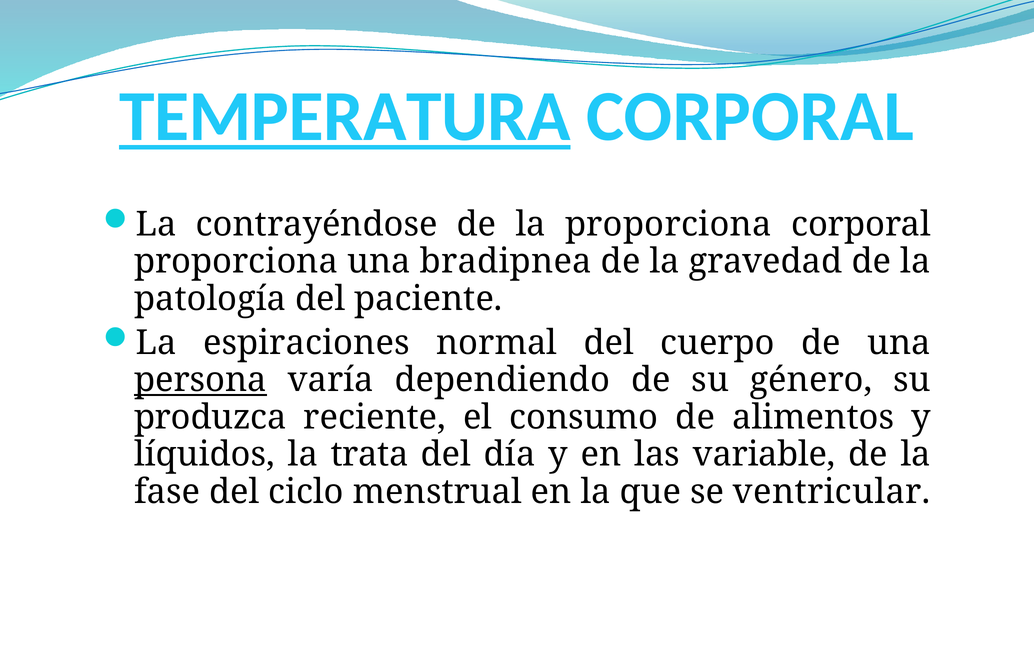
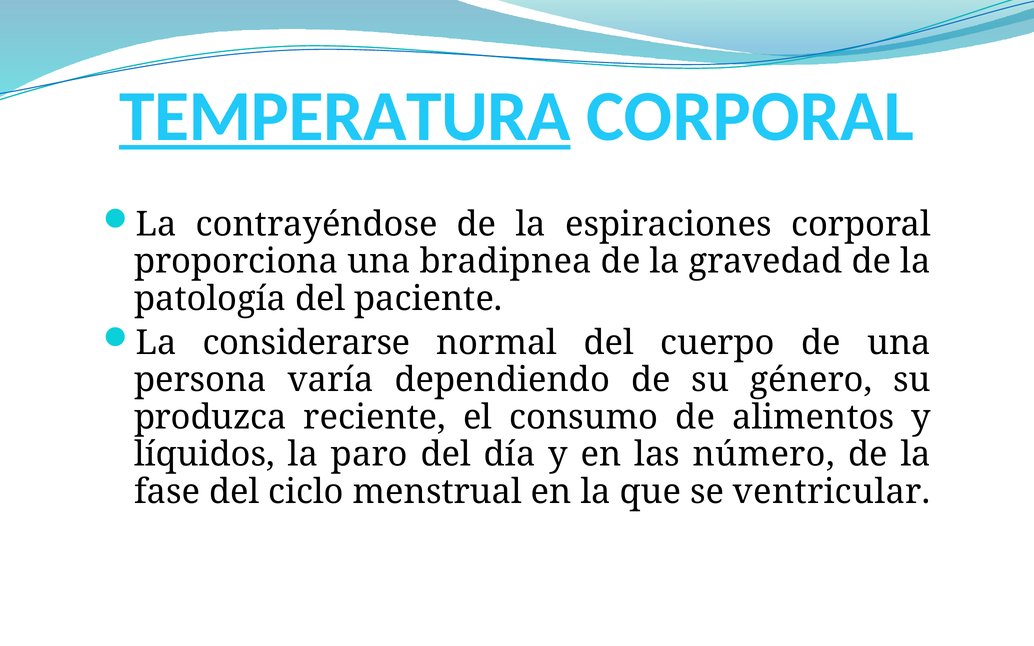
la proporciona: proporciona -> espiraciones (668, 224)
espiraciones: espiraciones -> considerarse (307, 343)
persona underline: present -> none (200, 380)
trata: trata -> paro (369, 455)
variable: variable -> número (764, 455)
